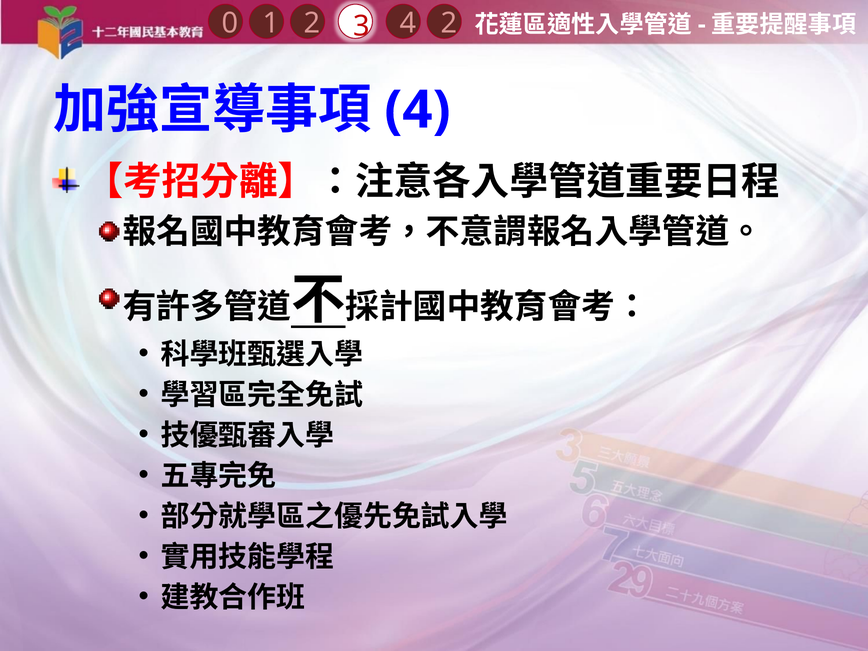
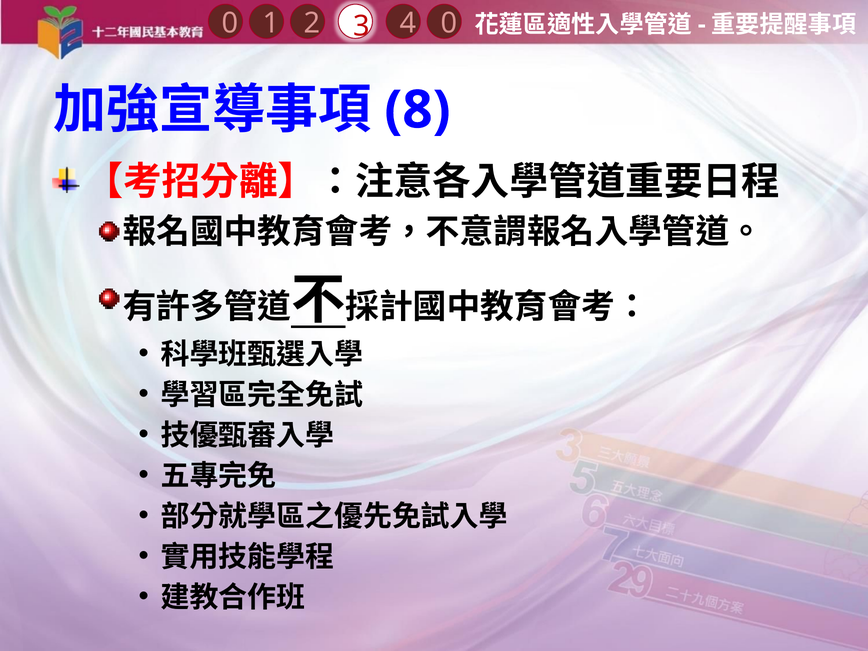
4 2: 2 -> 0 (449, 23)
4: 4 -> 8 (417, 110)
